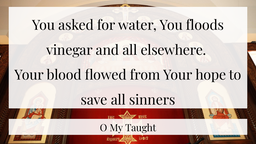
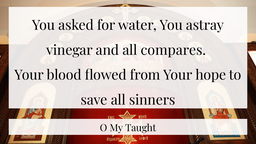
floods: floods -> astray (205, 25)
elsewhere: elsewhere -> compares (173, 50)
